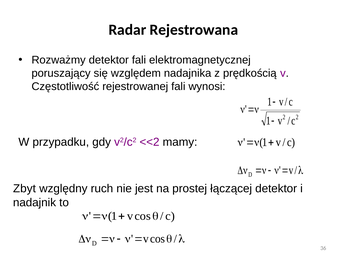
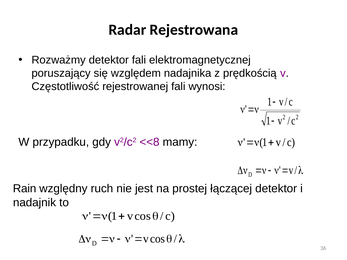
<<2: <<2 -> <<8 (149, 142)
Zbyt: Zbyt -> Rain (25, 189)
